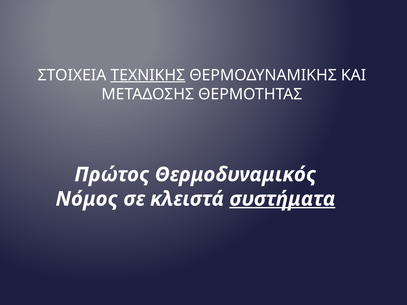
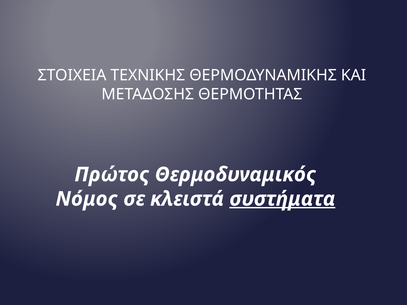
ΤΕΧΝΙΚΗΣ underline: present -> none (148, 75)
